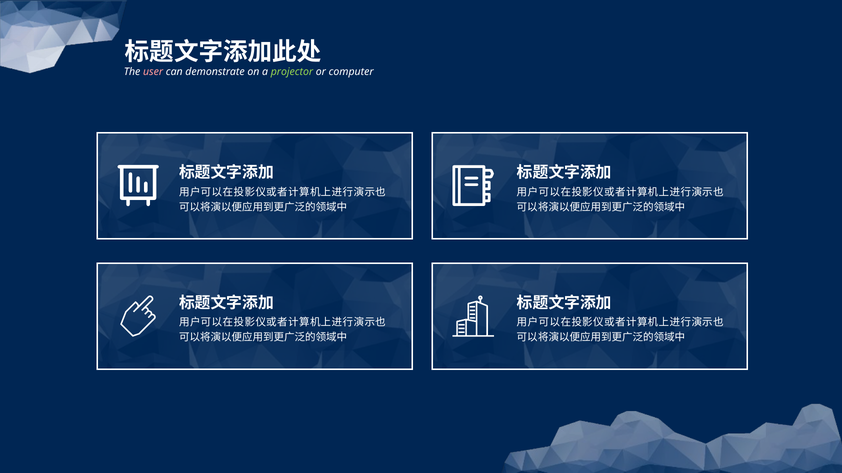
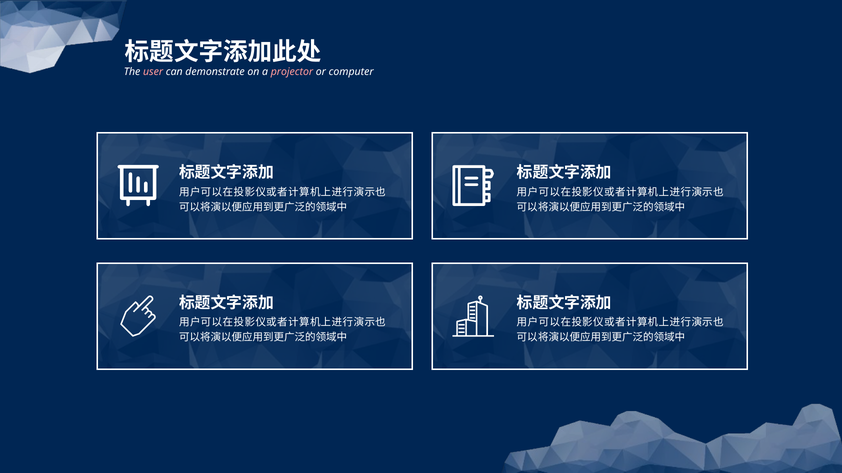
projector colour: light green -> pink (292, 72)
